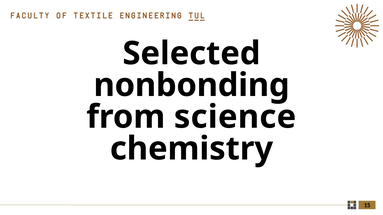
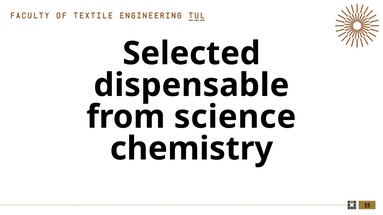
nonbonding: nonbonding -> dispensable (191, 85)
